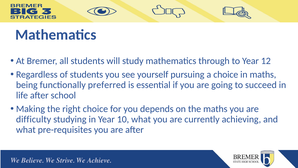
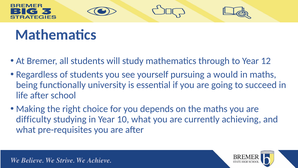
a choice: choice -> would (226, 74)
preferred: preferred -> university (107, 85)
